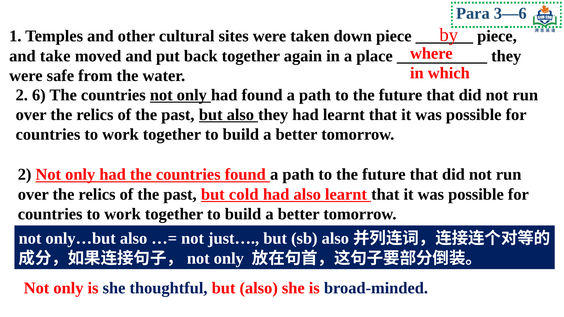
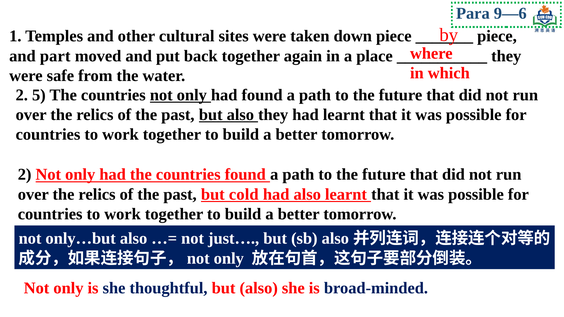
3—6: 3—6 -> 9—6 (510, 14)
take: take -> part (55, 56)
6: 6 -> 5 (39, 95)
